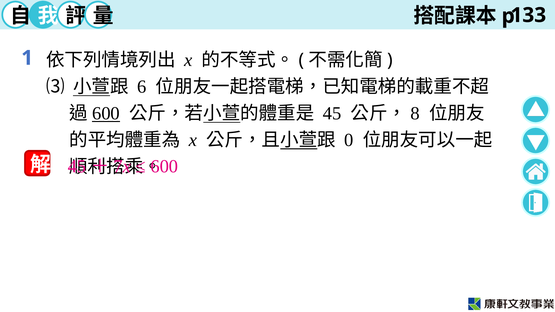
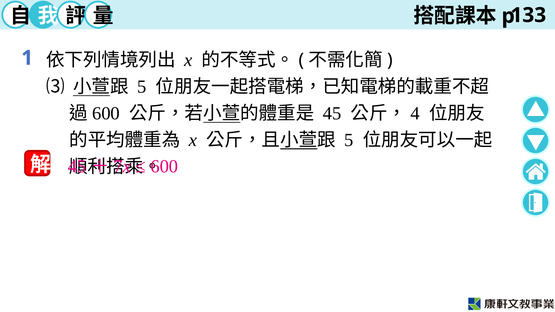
6: 6 -> 5 (142, 87)
600 underline: present -> none (106, 114)
8: 8 -> 4 (415, 114)
0: 0 -> 5 (349, 140)
